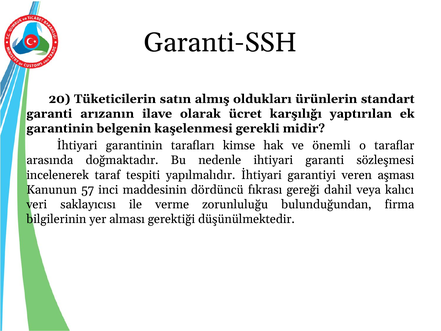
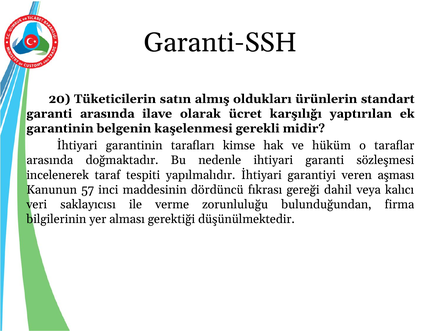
garanti arızanın: arızanın -> arasında (107, 114)
önemli: önemli -> hüküm (332, 145)
